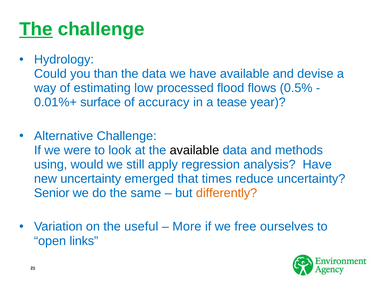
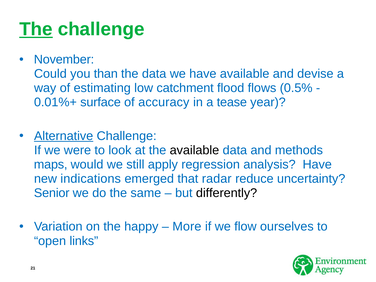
Hydrology: Hydrology -> November (64, 59)
processed: processed -> catchment (185, 88)
Alternative underline: none -> present (64, 136)
using: using -> maps (51, 164)
new uncertainty: uncertainty -> indications (91, 179)
times: times -> radar (217, 179)
differently colour: orange -> black (227, 193)
useful: useful -> happy (141, 227)
free: free -> flow (245, 227)
